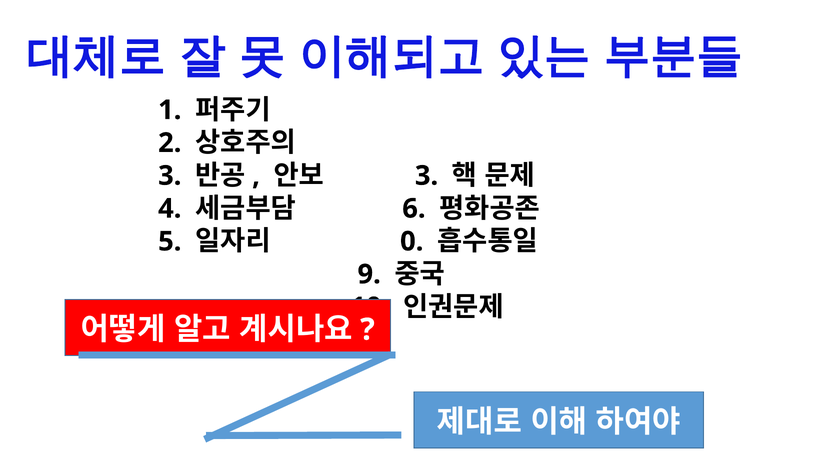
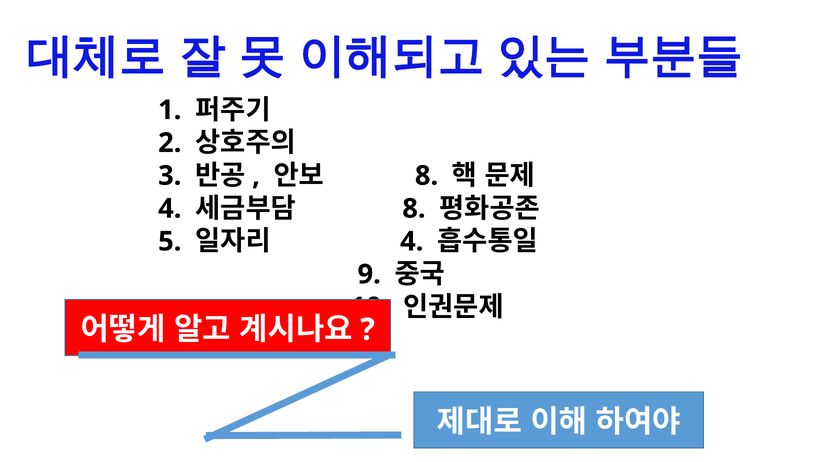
3: 3 -> 8 (427, 176)
6: 6 -> 8 (414, 209)
0: 0 -> 4 (412, 241)
